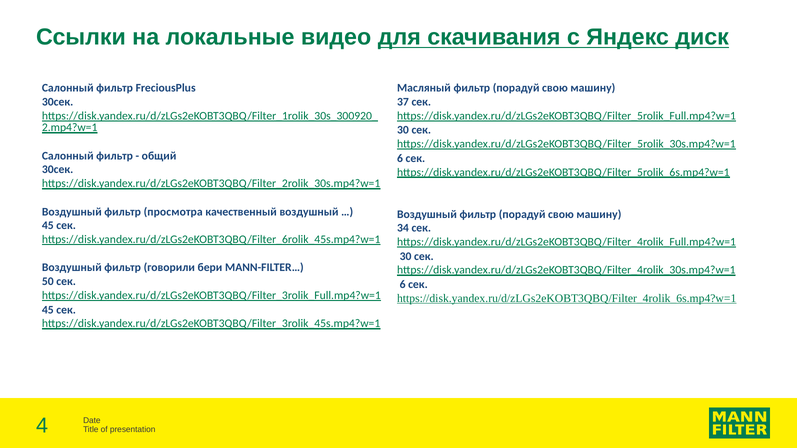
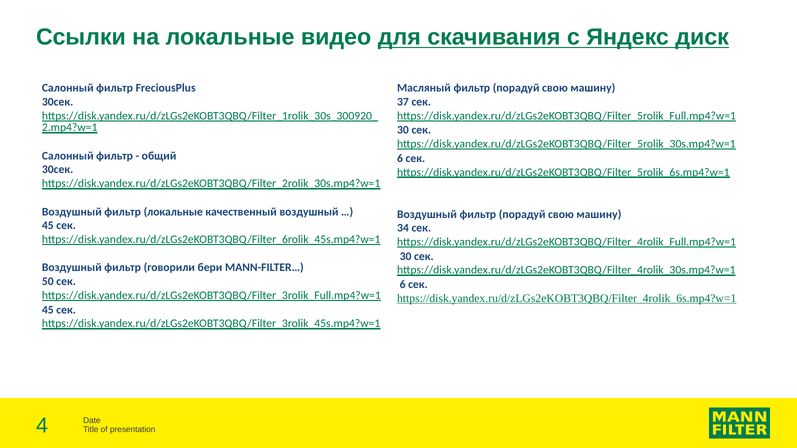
фильтр просмотра: просмотра -> локальные (173, 212)
